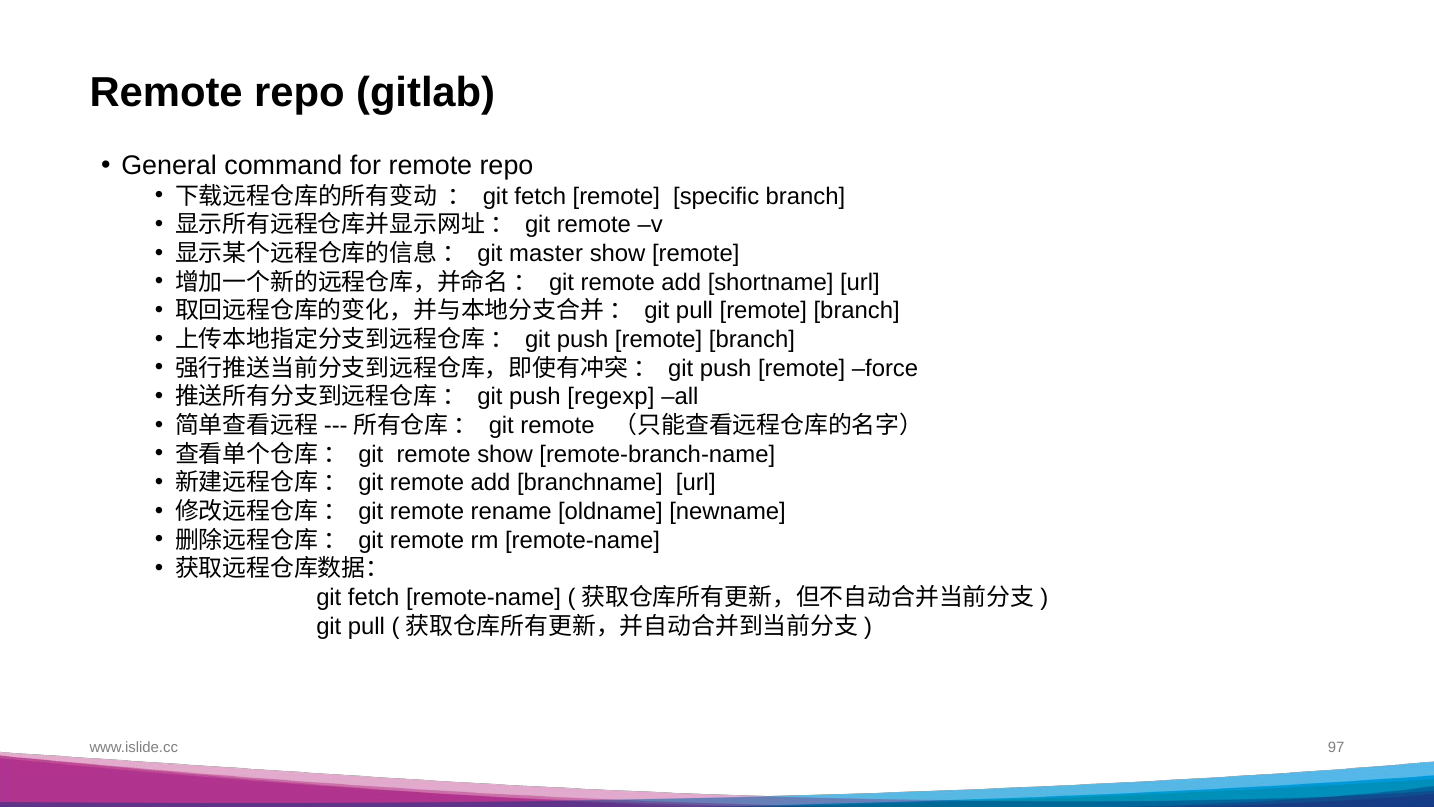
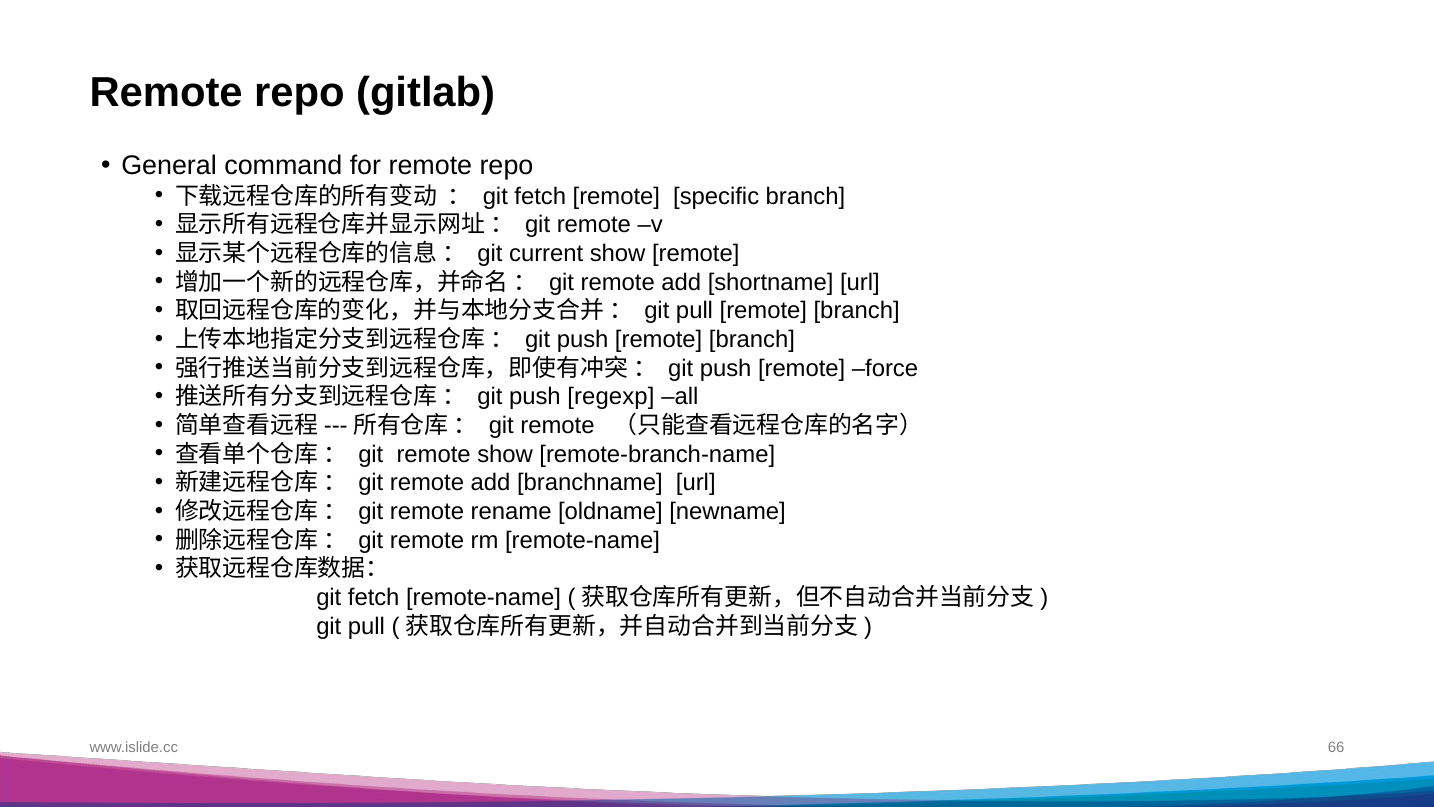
master: master -> current (546, 253)
97: 97 -> 66 (1336, 747)
